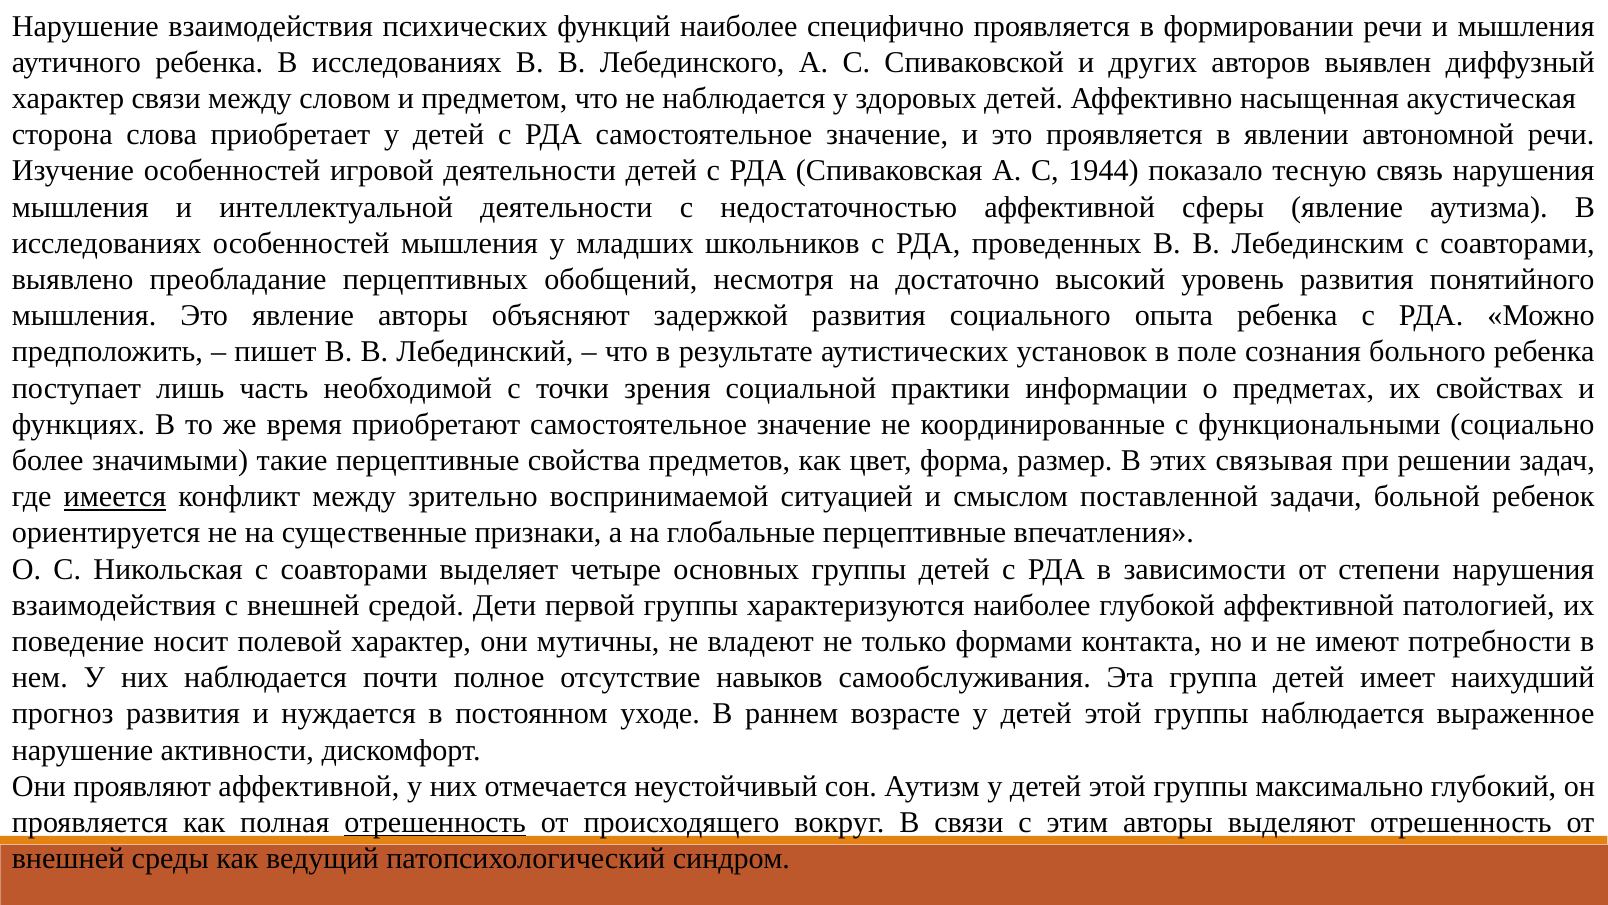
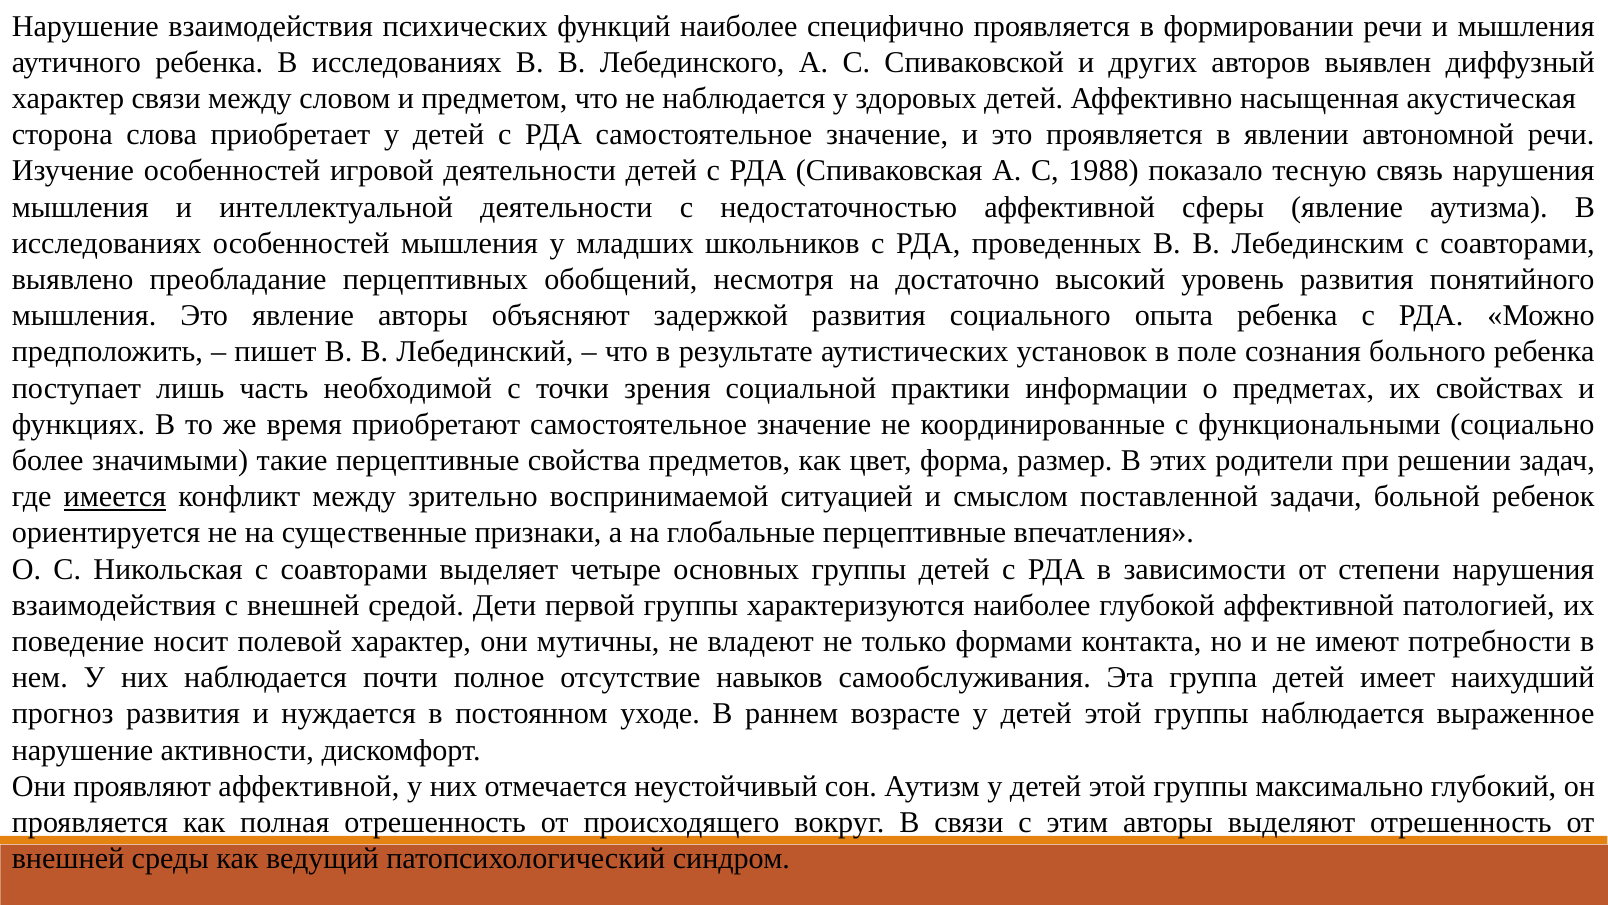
1944: 1944 -> 1988 (1104, 171)
связывая: связывая -> родители (1274, 460)
отрешенность underline: present -> none (435, 822)
